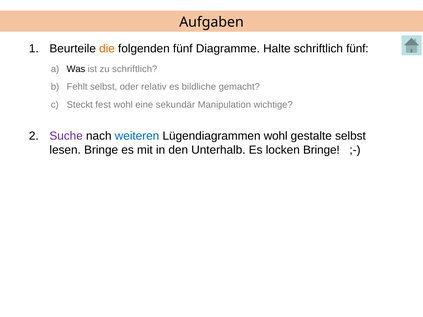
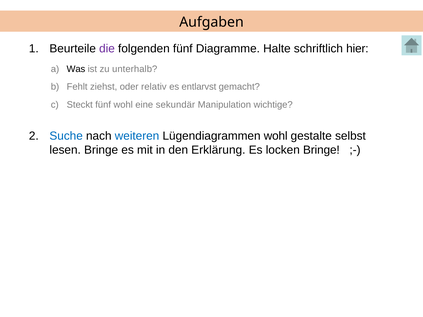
die colour: orange -> purple (107, 49)
schriftlich fünf: fünf -> hier (357, 49)
zu schriftlich: schriftlich -> unterhalb (135, 69)
Fehlt selbst: selbst -> ziehst (104, 87)
bildliche: bildliche -> entlarvst (199, 87)
Steckt fest: fest -> fünf (103, 105)
Suche colour: purple -> blue (66, 136)
Unterhalb: Unterhalb -> Erklärung (218, 150)
